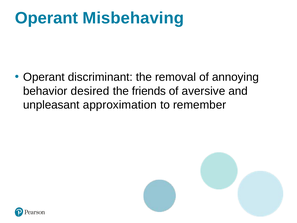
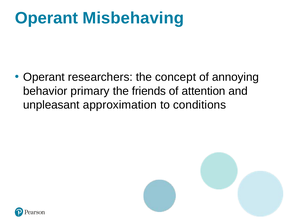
discriminant: discriminant -> researchers (100, 77)
removal: removal -> concept (176, 77)
desired: desired -> primary (90, 91)
aversive: aversive -> attention (204, 91)
remember: remember -> conditions (200, 105)
